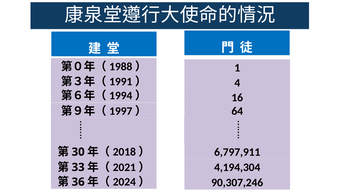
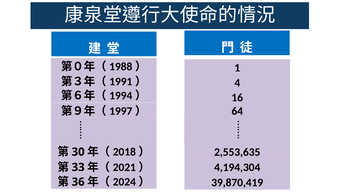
6,797,911: 6,797,911 -> 2,553,635 (237, 152)
90,307,246: 90,307,246 -> 39,870,419 (237, 183)
